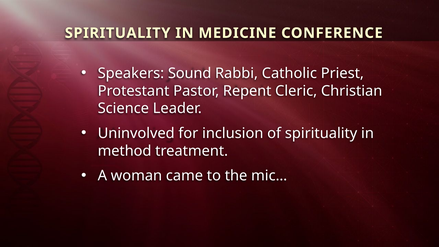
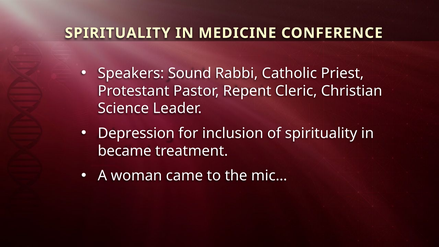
Uninvolved: Uninvolved -> Depression (136, 133)
method: method -> became (125, 151)
